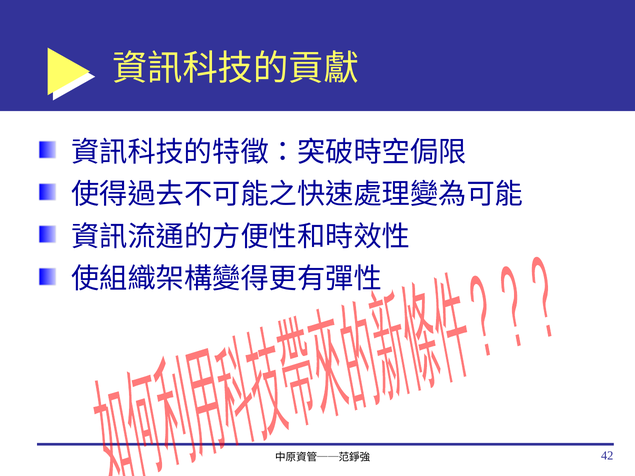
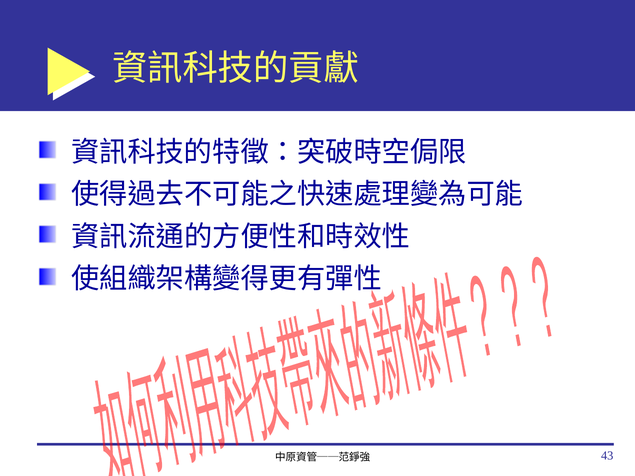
42: 42 -> 43 (607, 456)
